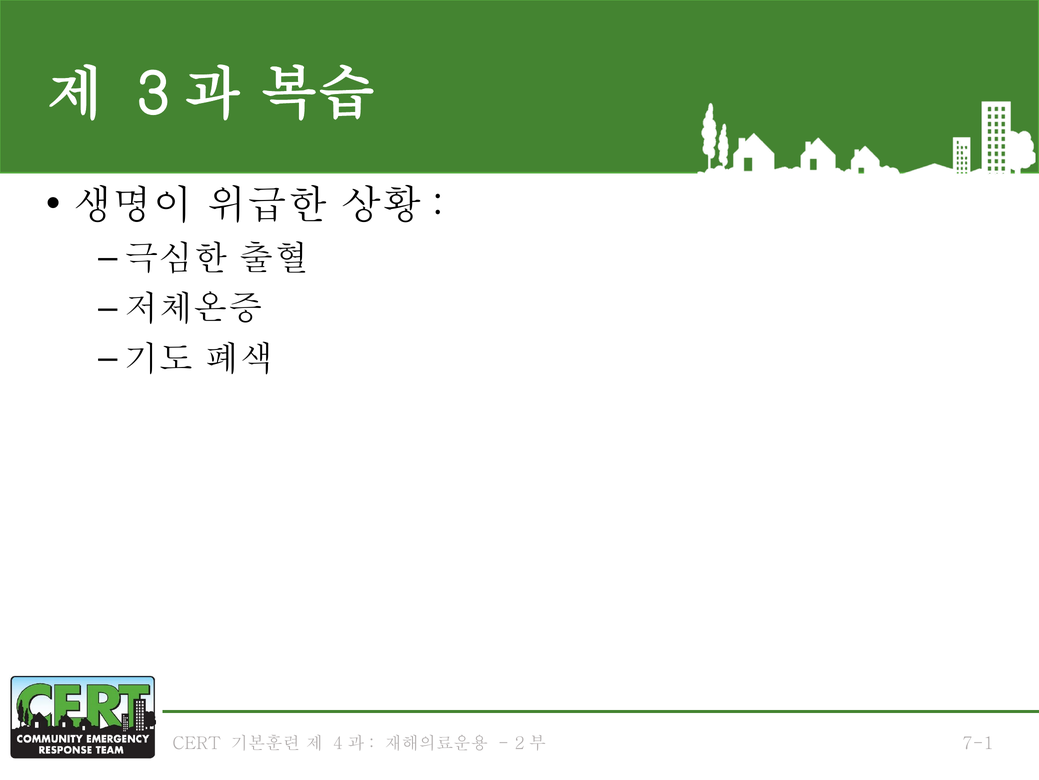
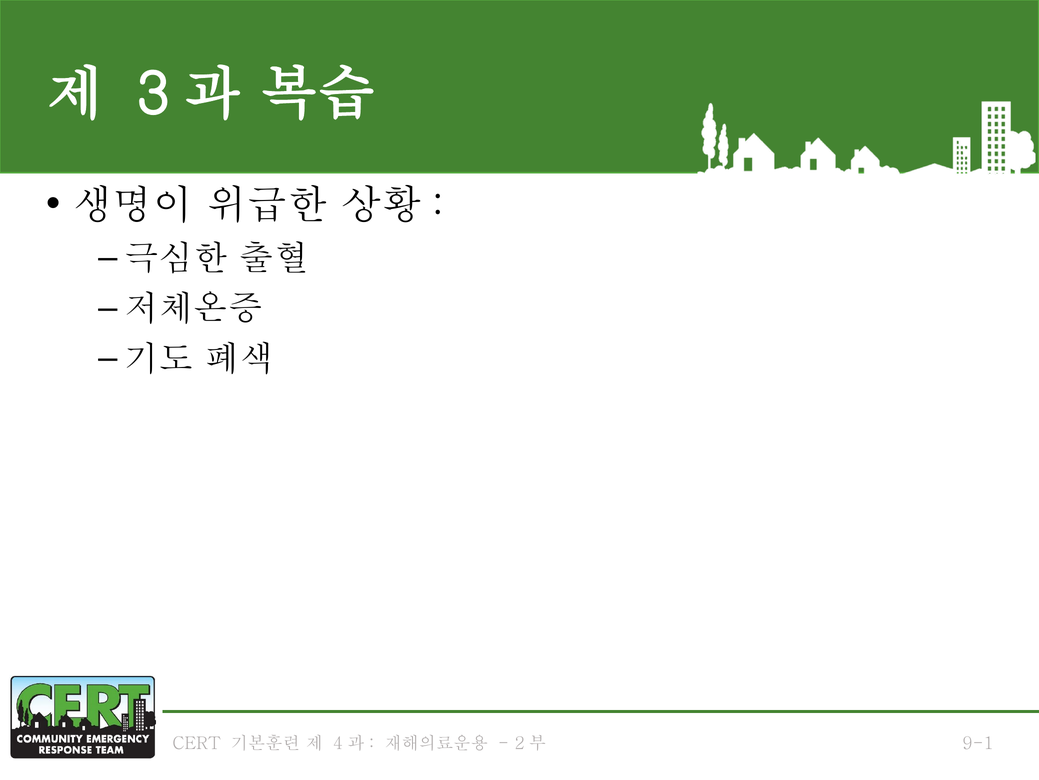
7-1: 7-1 -> 9-1 (978, 743)
